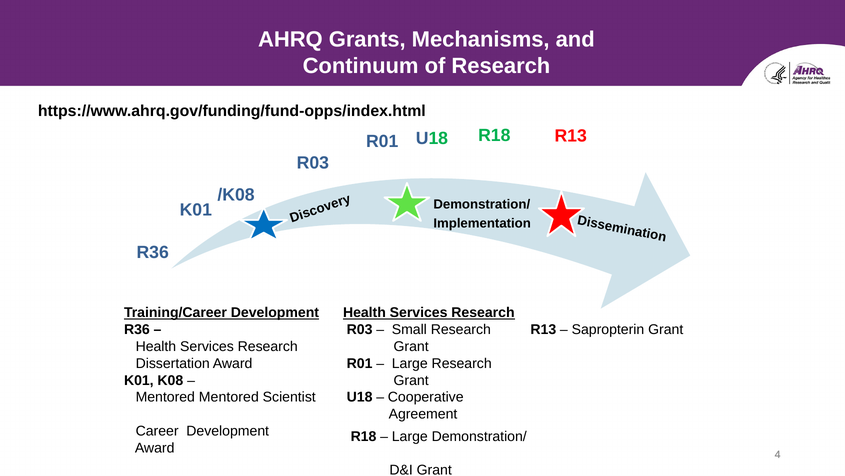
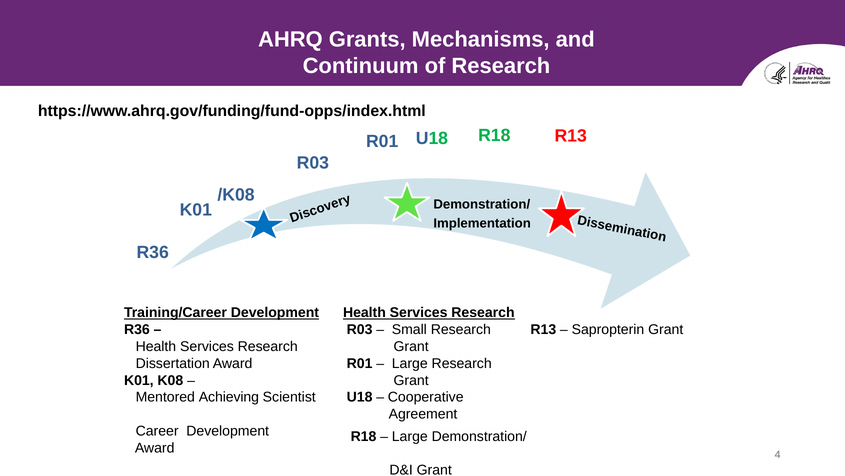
Mentored Mentored: Mentored -> Achieving (229, 397)
